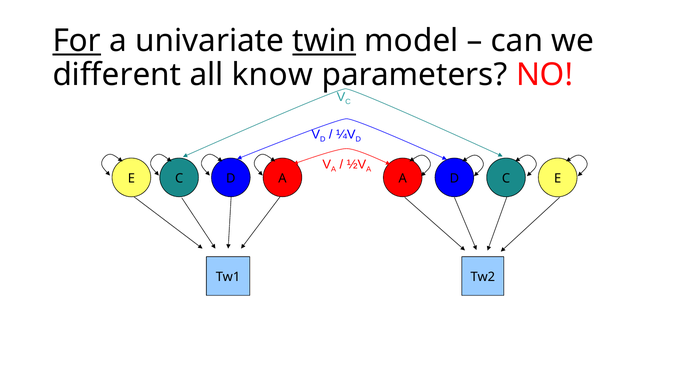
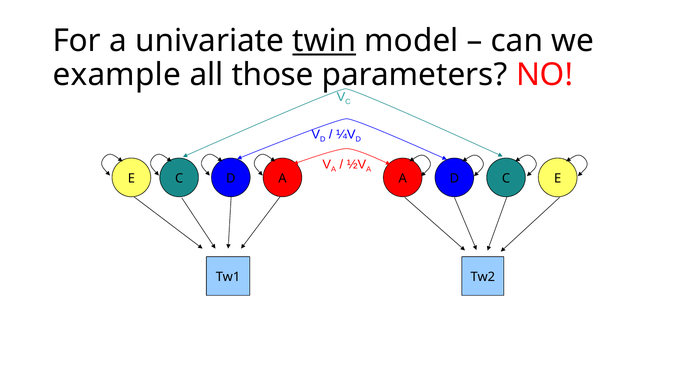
For underline: present -> none (77, 41)
different: different -> example (117, 75)
know: know -> those (273, 75)
